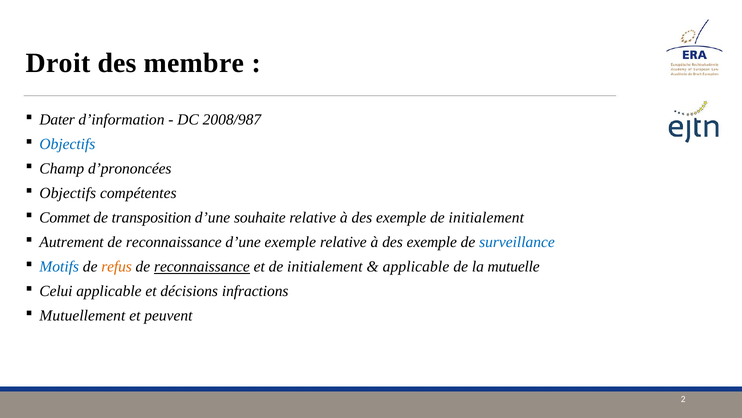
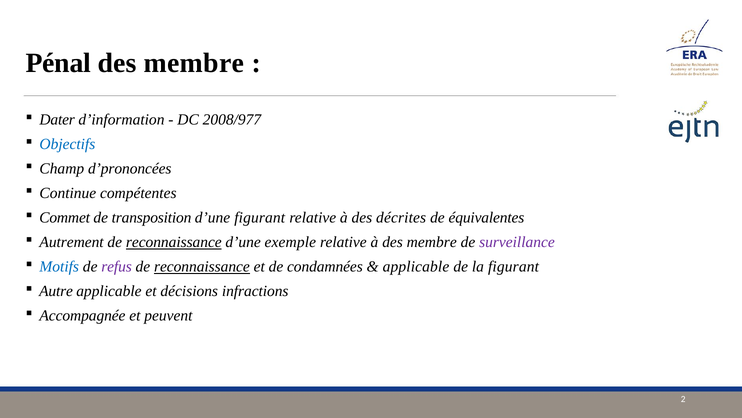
Droit: Droit -> Pénal (58, 63)
2008/987: 2008/987 -> 2008/977 (232, 120)
Objectifs: Objectifs -> Continue (68, 193)
d’une souhaite: souhaite -> figurant (260, 217)
exemple: exemple -> décrites (401, 217)
initialement: initialement -> équivalentes (486, 217)
reconnaissance underline: none -> present (174, 242)
exemple: exemple -> membre (432, 242)
surveillance colour: blue -> purple (517, 242)
refus colour: orange -> purple (117, 266)
et de initialement: initialement -> condamnées (325, 266)
la mutuelle: mutuelle -> figurant (514, 266)
Celui: Celui -> Autre (56, 291)
Mutuellement: Mutuellement -> Accompagnée (82, 315)
